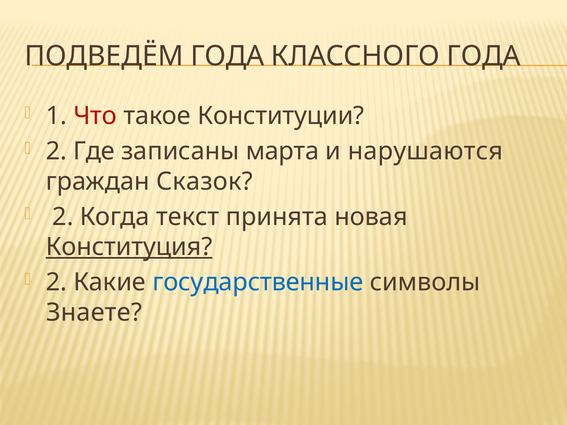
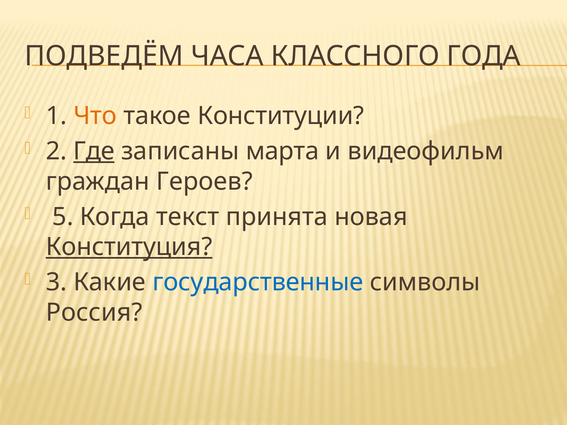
ПОДВЕДЁМ ГОДА: ГОДА -> ЧАСА (227, 56)
Что colour: red -> orange (95, 116)
Где underline: none -> present (94, 151)
нарушаются: нарушаются -> видеофильм (426, 151)
Сказок: Сказок -> Героев (204, 182)
2: 2 -> 5 (63, 217)
2: 2 -> 3 (56, 282)
Знаете: Знаете -> Россия (94, 313)
